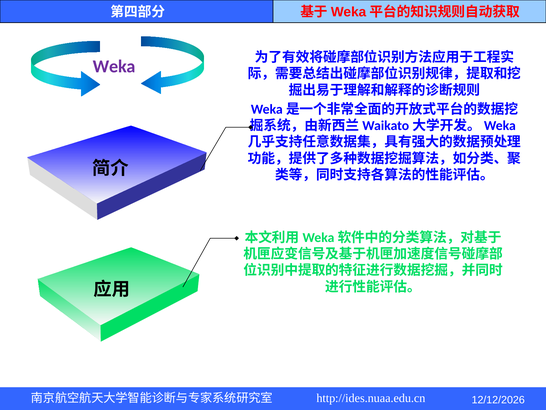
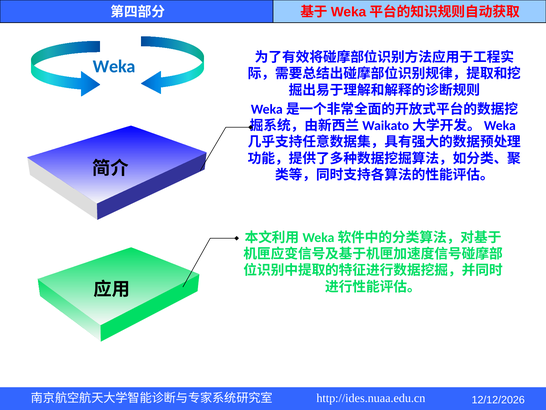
Weka colour: purple -> blue (114, 67)
